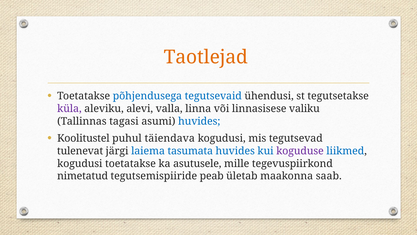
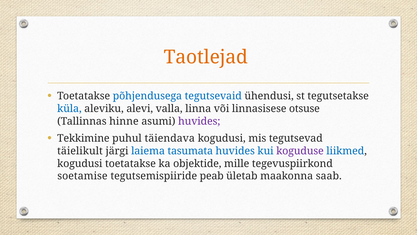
küla colour: purple -> blue (69, 109)
valiku: valiku -> otsuse (304, 109)
tagasi: tagasi -> hinne (124, 121)
huvides colour: blue -> purple (199, 121)
Koolitustel: Koolitustel -> Tekkimine (83, 138)
tulenevat: tulenevat -> täielikult (80, 151)
asutusele: asutusele -> objektide (197, 163)
nimetatud: nimetatud -> soetamise (82, 176)
